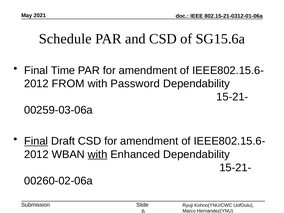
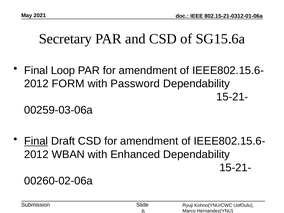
Schedule: Schedule -> Secretary (65, 39)
Time: Time -> Loop (63, 70)
FROM: FROM -> FORM (68, 84)
with underline: present -> none (98, 154)
